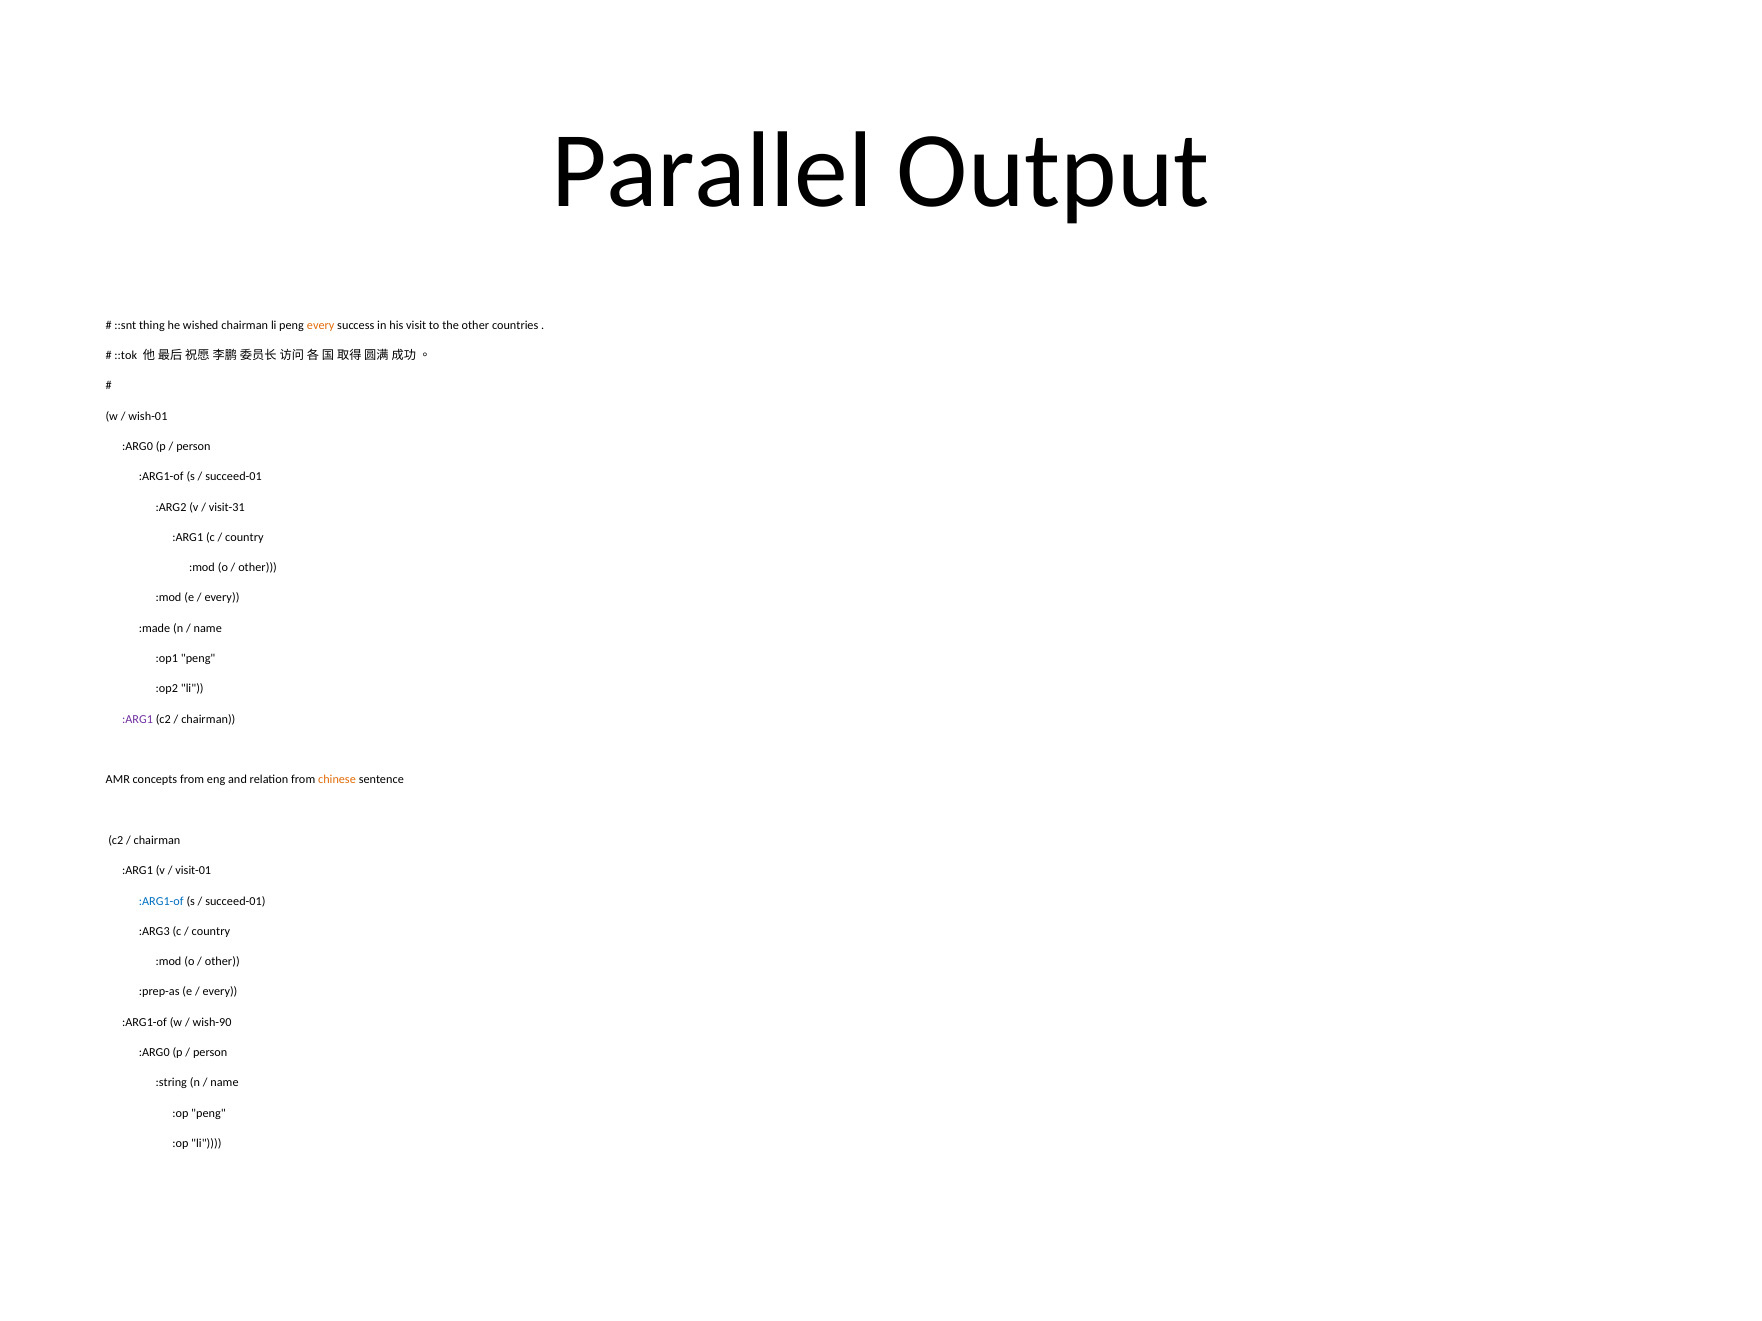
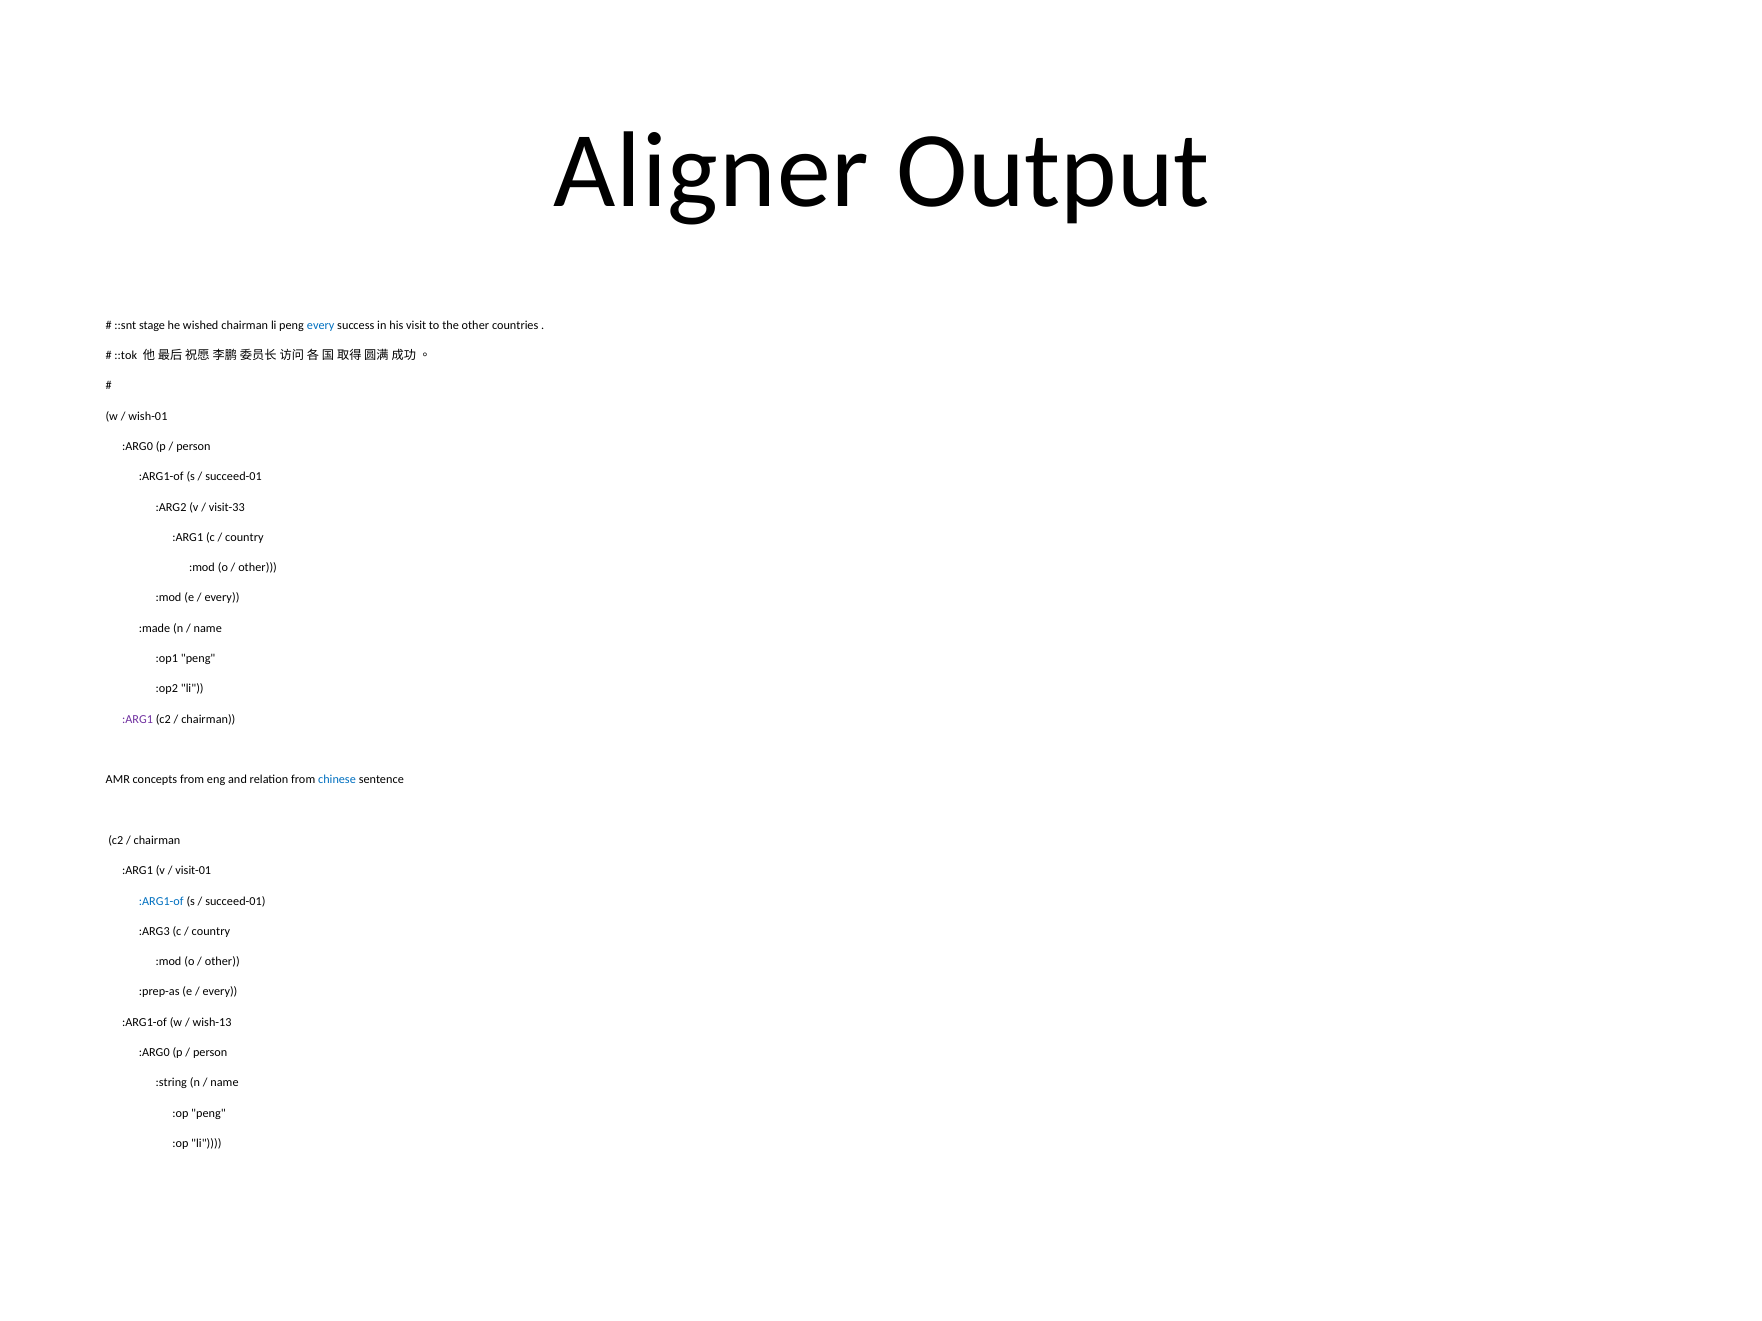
Parallel: Parallel -> Aligner (711, 171)
thing: thing -> stage (152, 325)
every colour: orange -> blue (321, 325)
visit-31: visit-31 -> visit-33 (227, 507)
chinese colour: orange -> blue (337, 780)
wish-90: wish-90 -> wish-13 (212, 1023)
